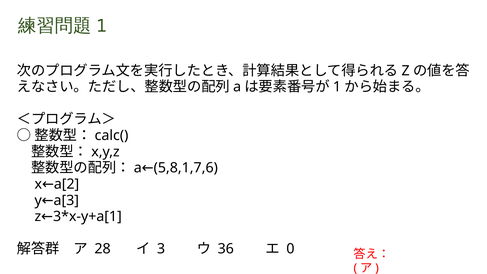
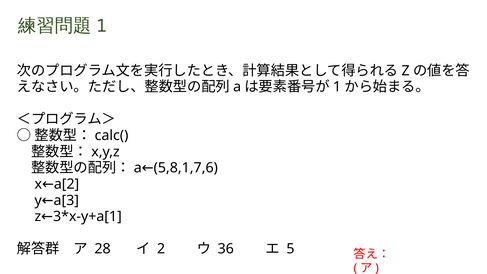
3: 3 -> 2 (161, 249)
0: 0 -> 5 (290, 249)
